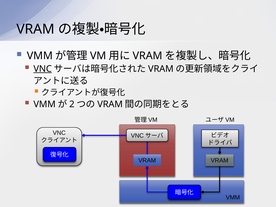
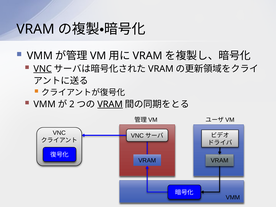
VRAM underline: none -> present (110, 104)
